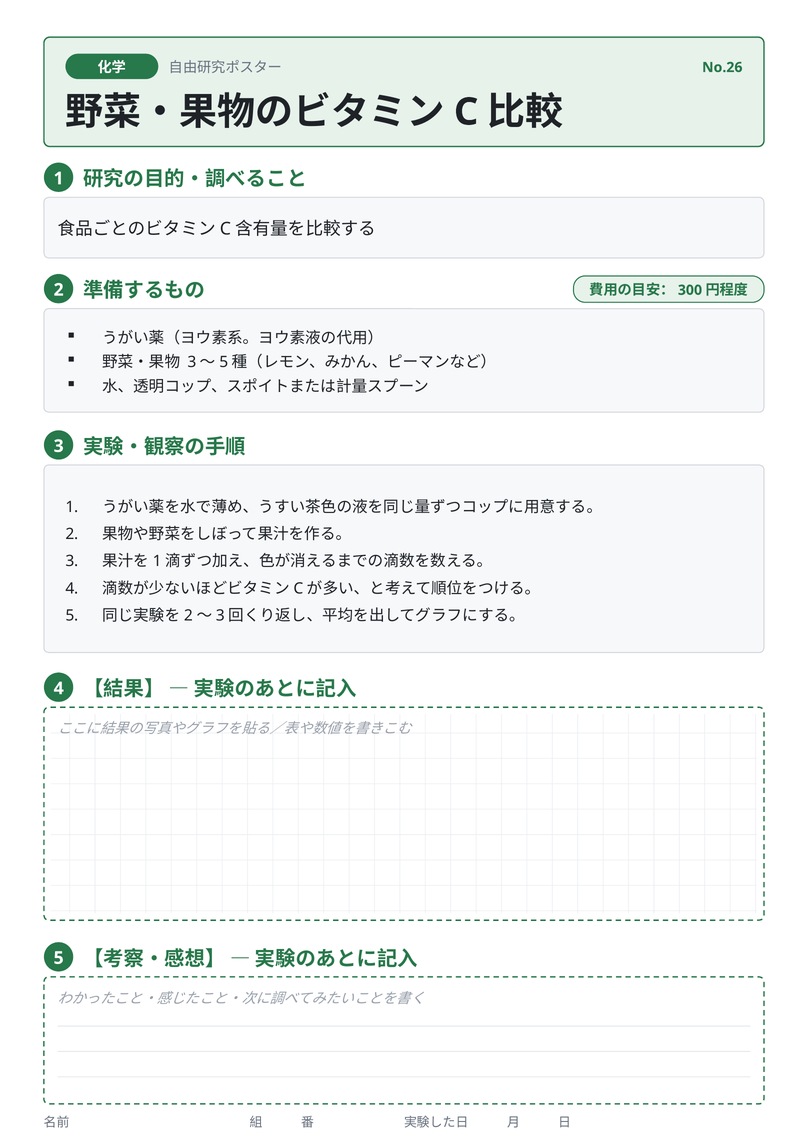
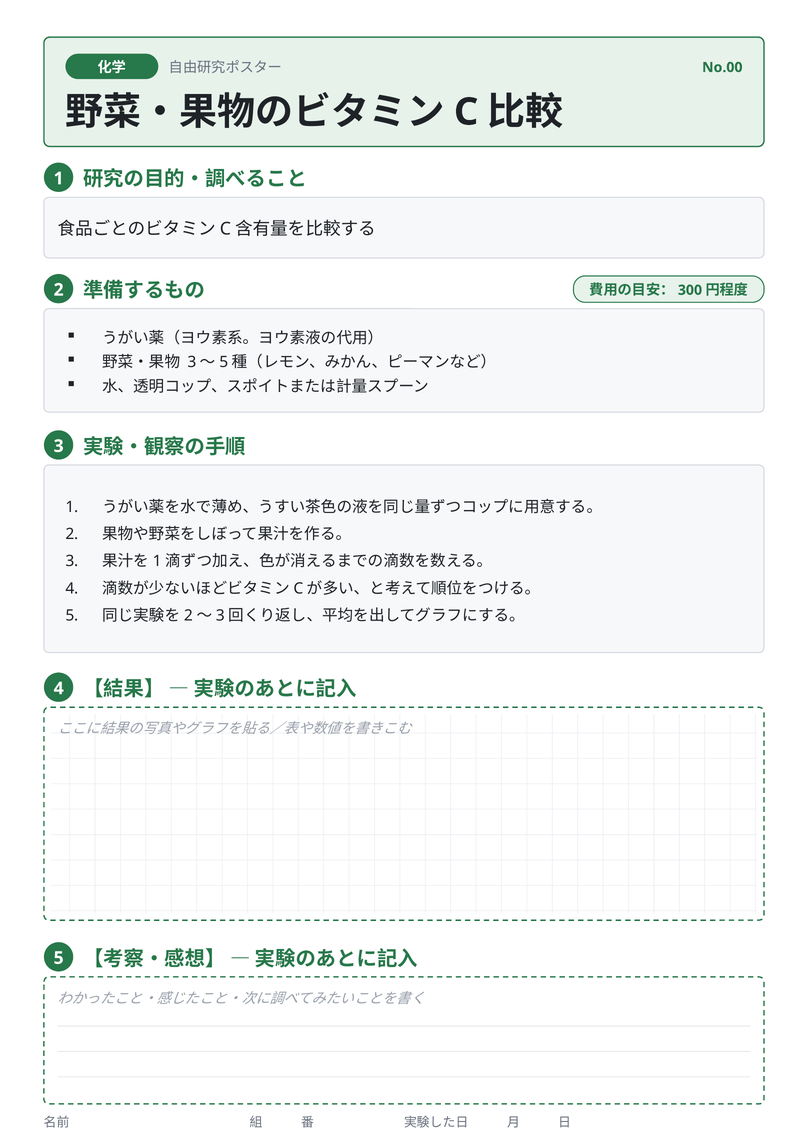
No.26: No.26 -> No.00 (722, 67)
